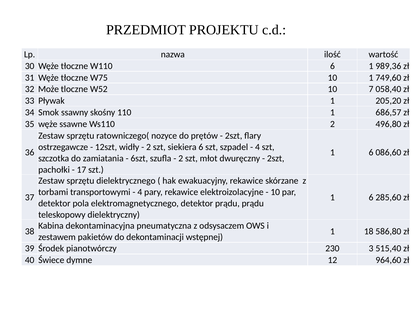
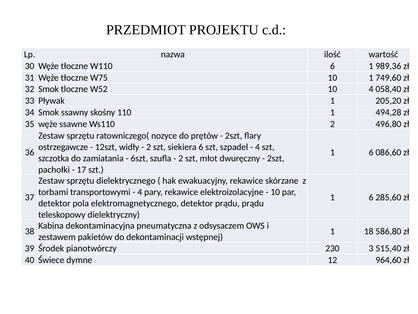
32 Może: Może -> Smok (49, 89)
10 7: 7 -> 4 (371, 89)
686,57: 686,57 -> 494,28 (388, 112)
